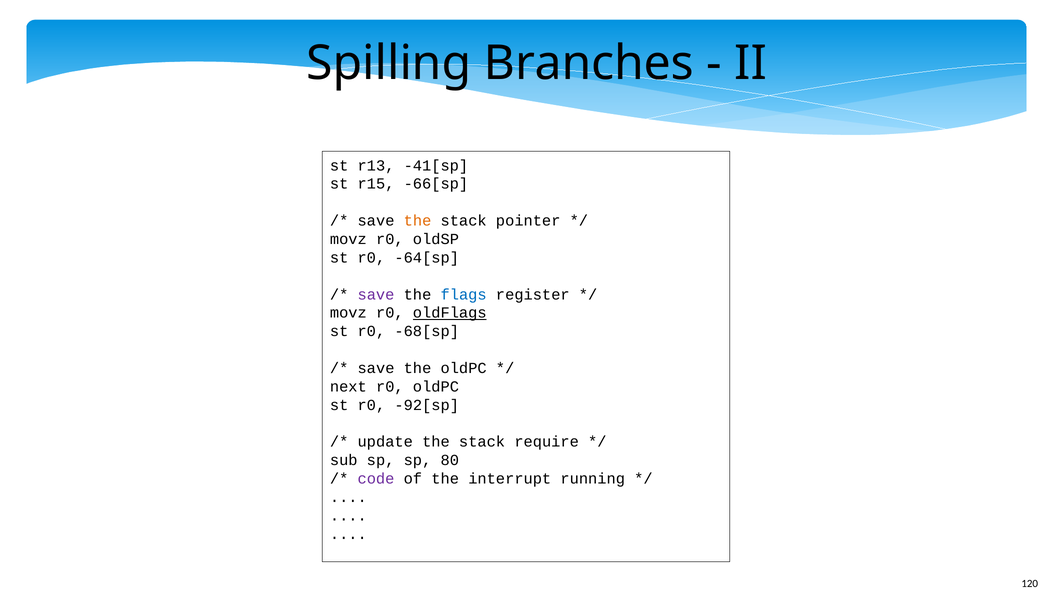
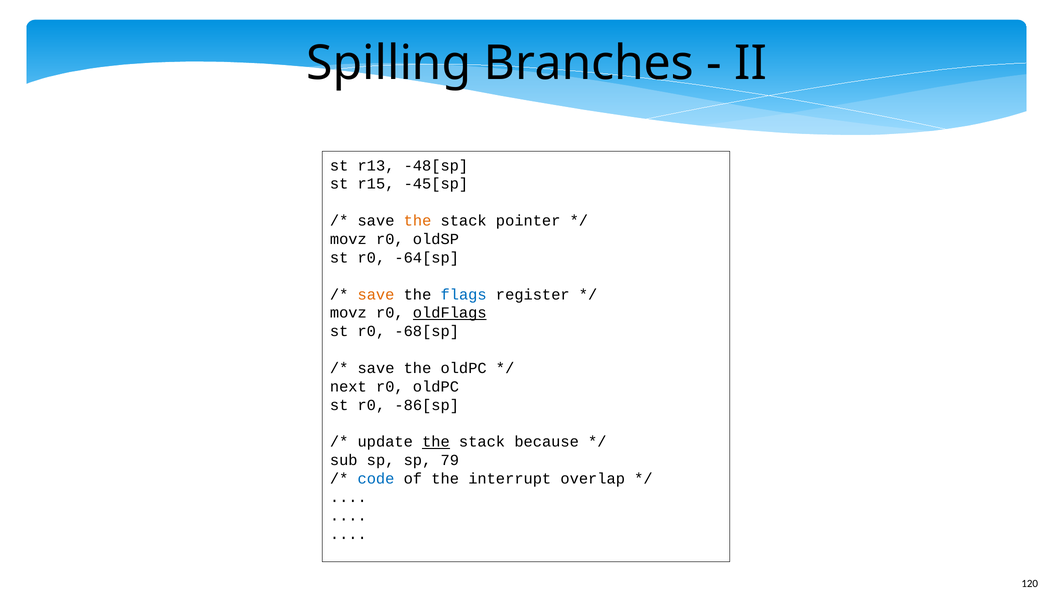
-41[sp: -41[sp -> -48[sp (436, 165)
-66[sp: -66[sp -> -45[sp (436, 184)
save colour: purple -> orange (376, 294)
-92[sp: -92[sp -> -86[sp (427, 405)
the underline: none -> present (436, 442)
require: require -> because (547, 442)
80: 80 -> 79 (450, 460)
code colour: purple -> blue (376, 479)
running: running -> overlap (593, 479)
